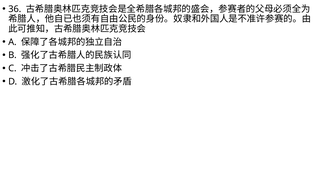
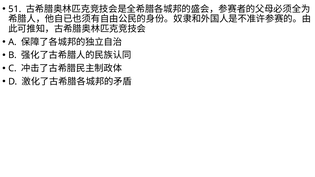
36: 36 -> 51 (15, 9)
